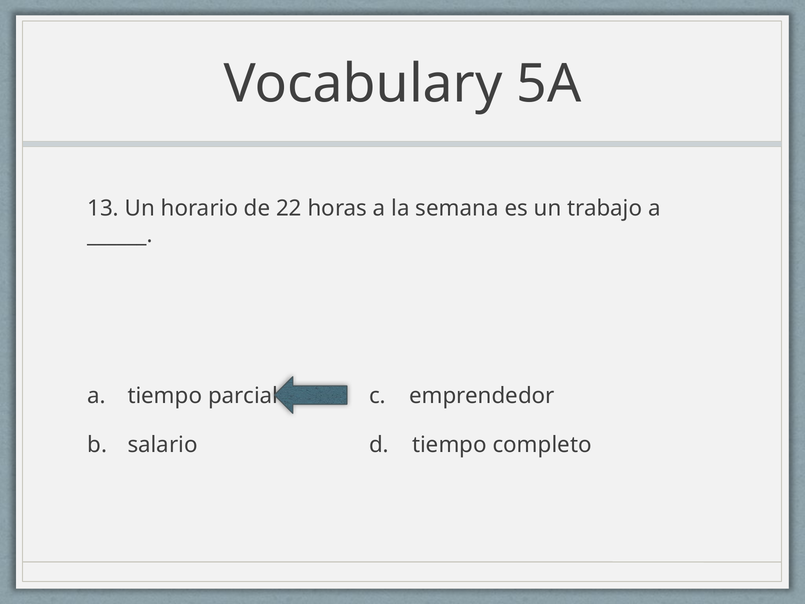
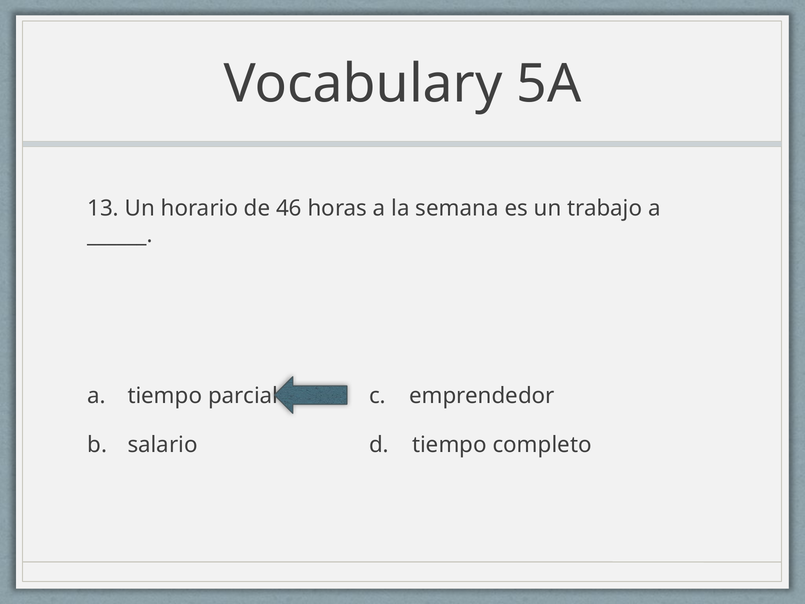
22: 22 -> 46 (289, 208)
